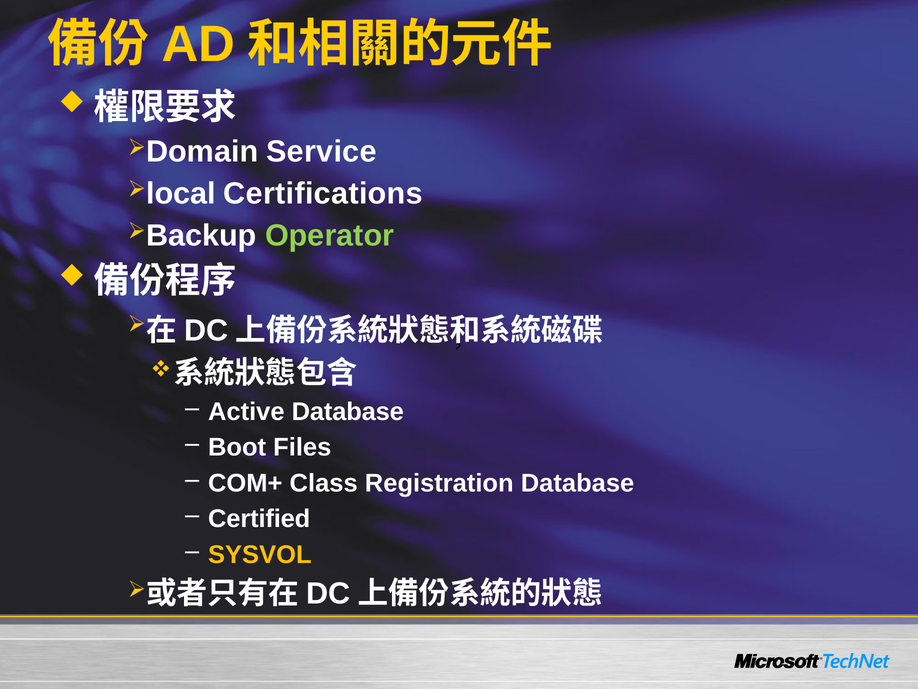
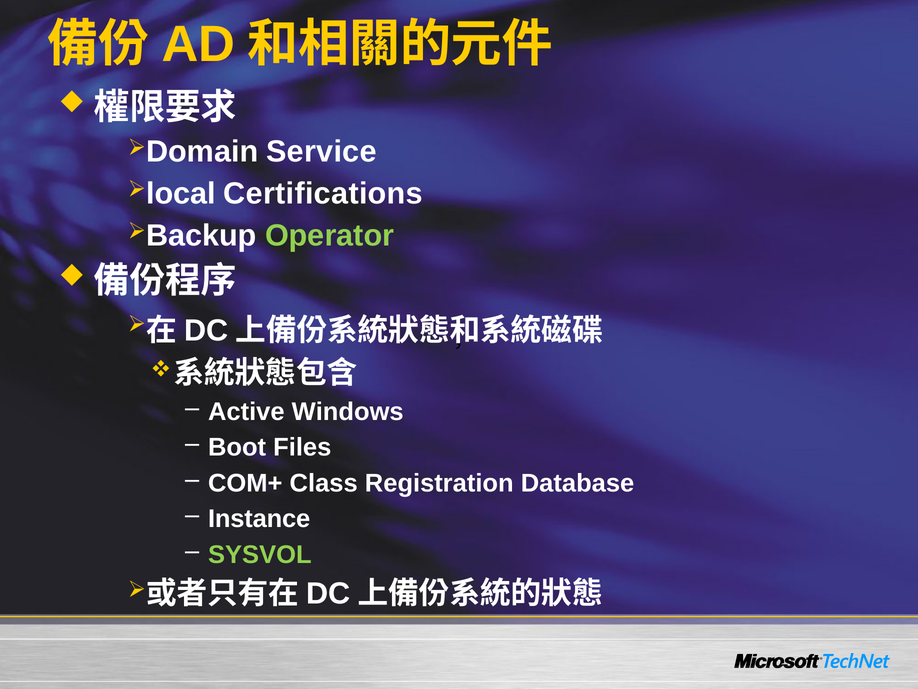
Active Database: Database -> Windows (348, 411)
Certified: Certified -> Instance (259, 519)
SYSVOL colour: yellow -> light green (260, 554)
